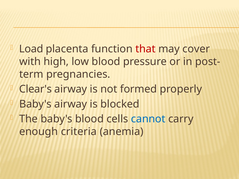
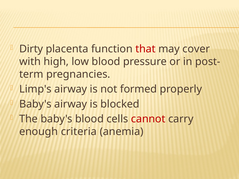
Load: Load -> Dirty (31, 49)
Clear's: Clear's -> Limp's (35, 89)
cannot colour: blue -> red (148, 119)
